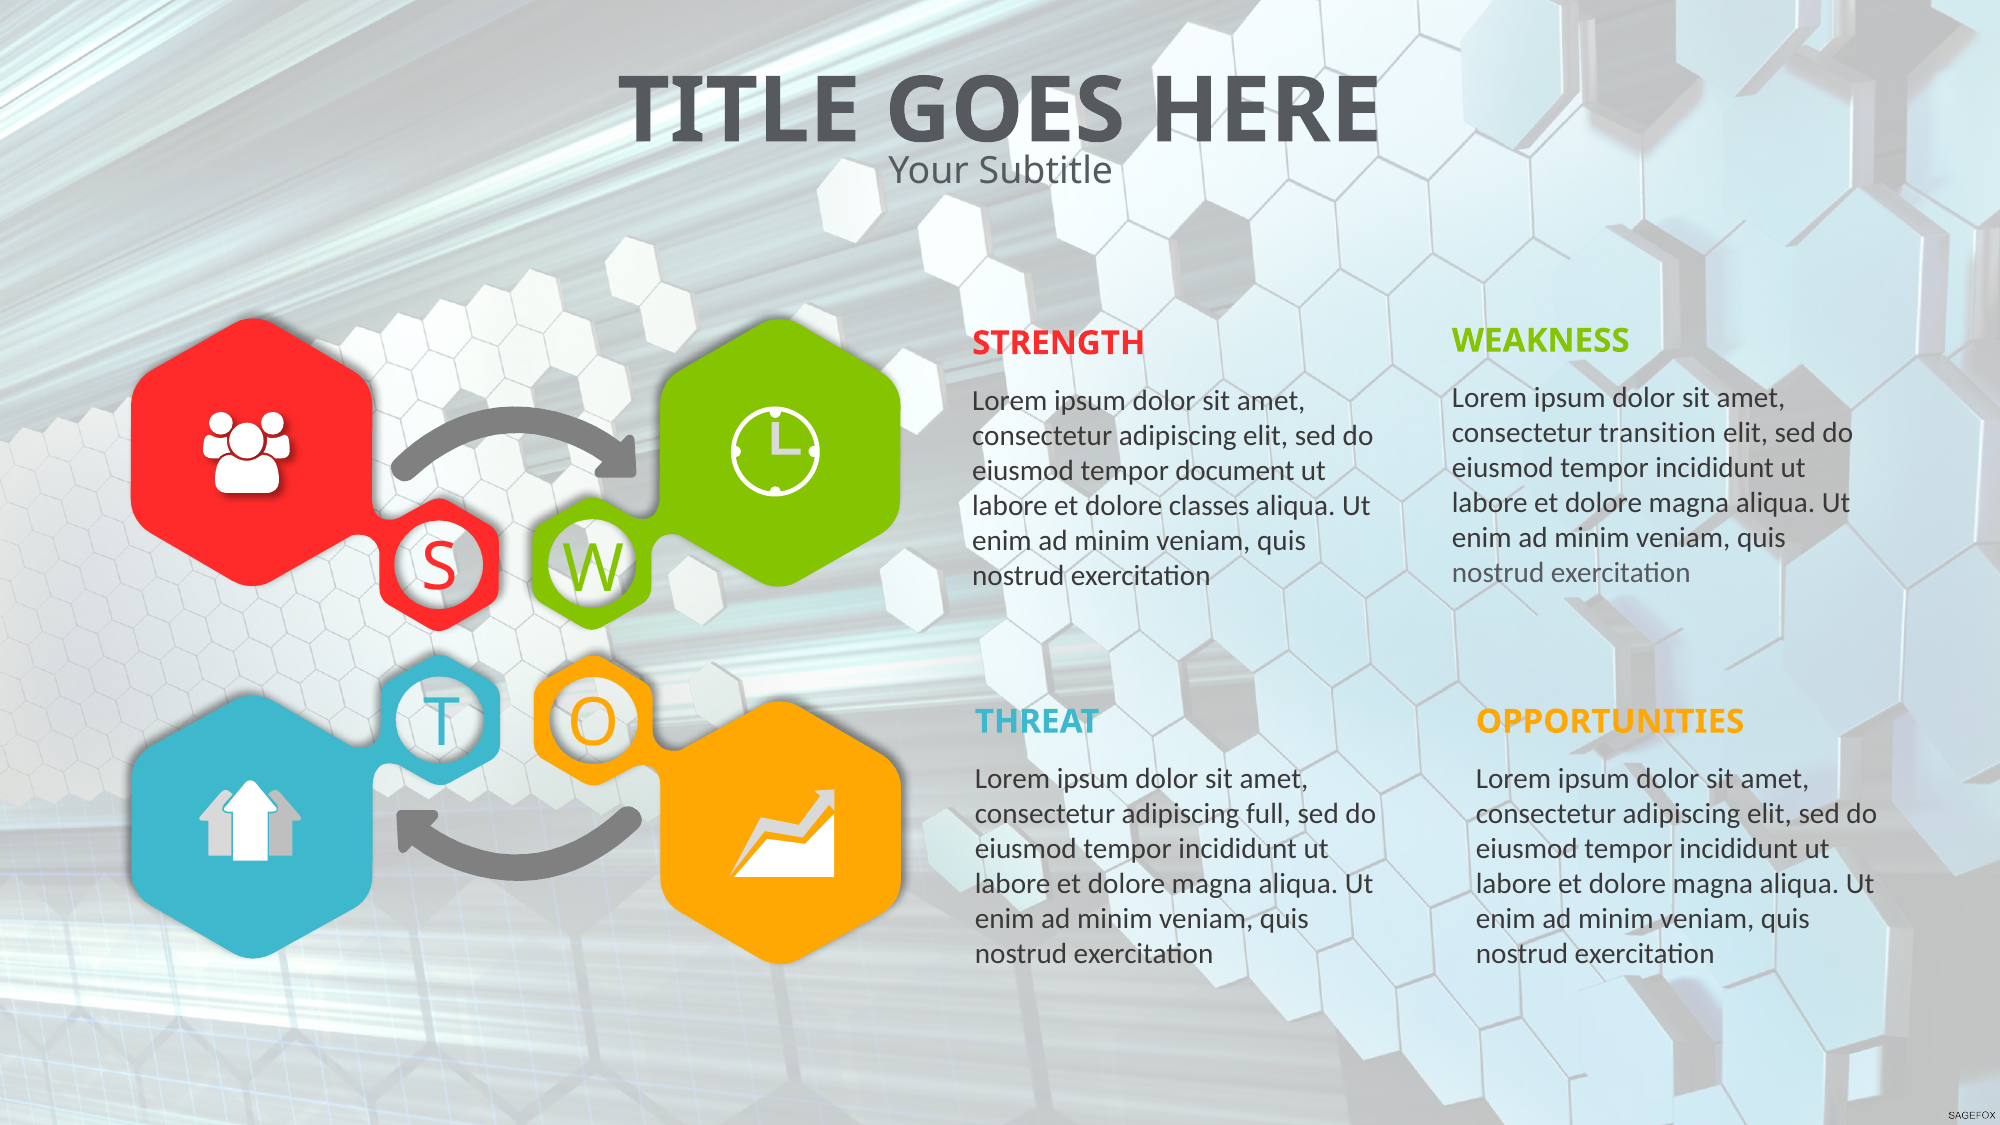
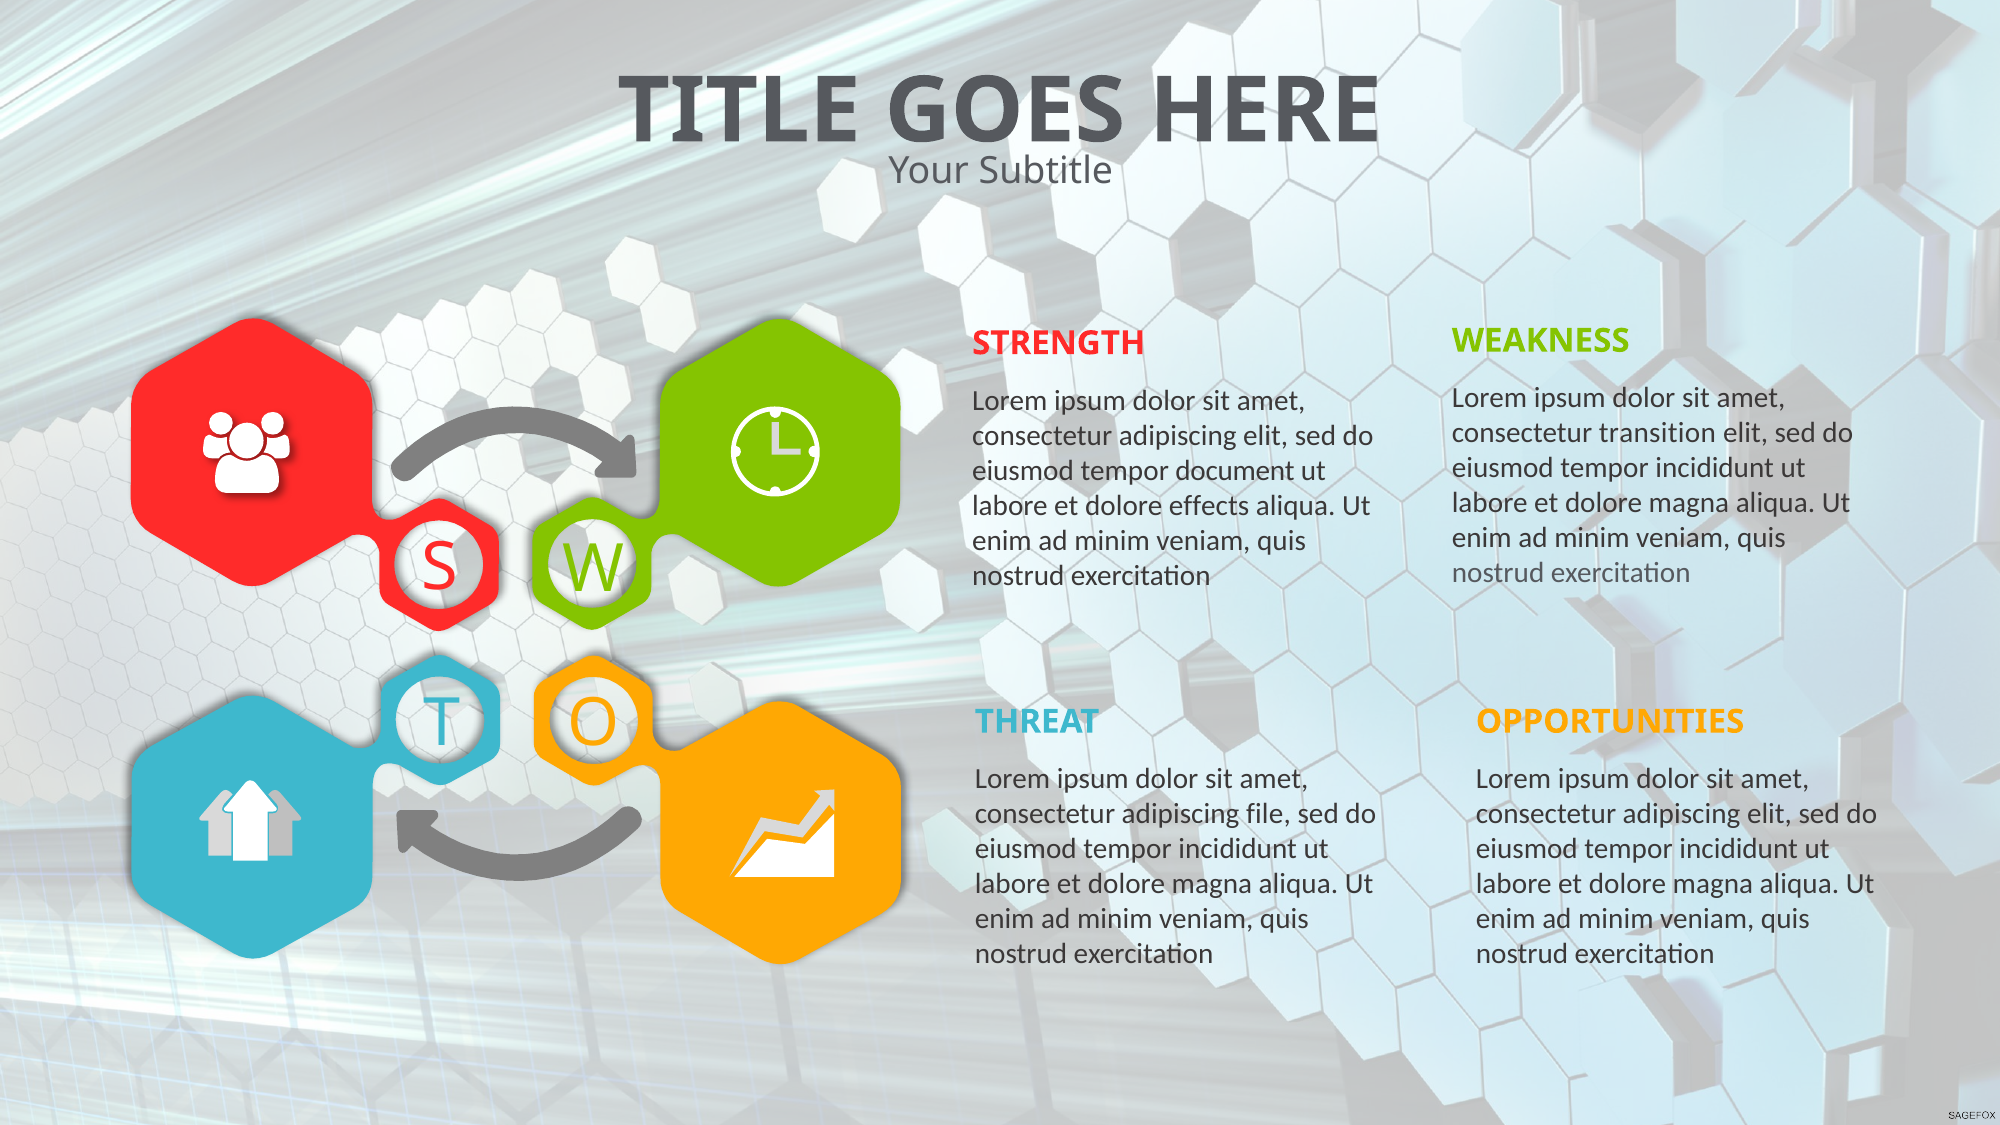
classes: classes -> effects (1209, 505)
full: full -> file (1268, 814)
